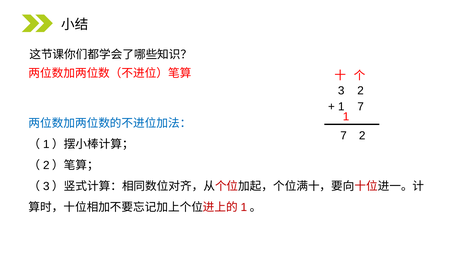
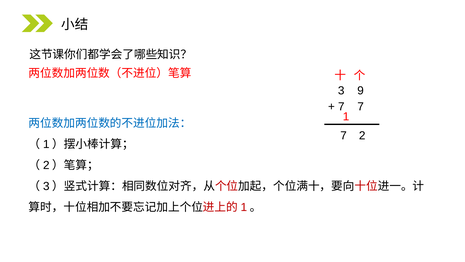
3 2: 2 -> 9 (361, 91)
1: 1 -> 7 (341, 106)
